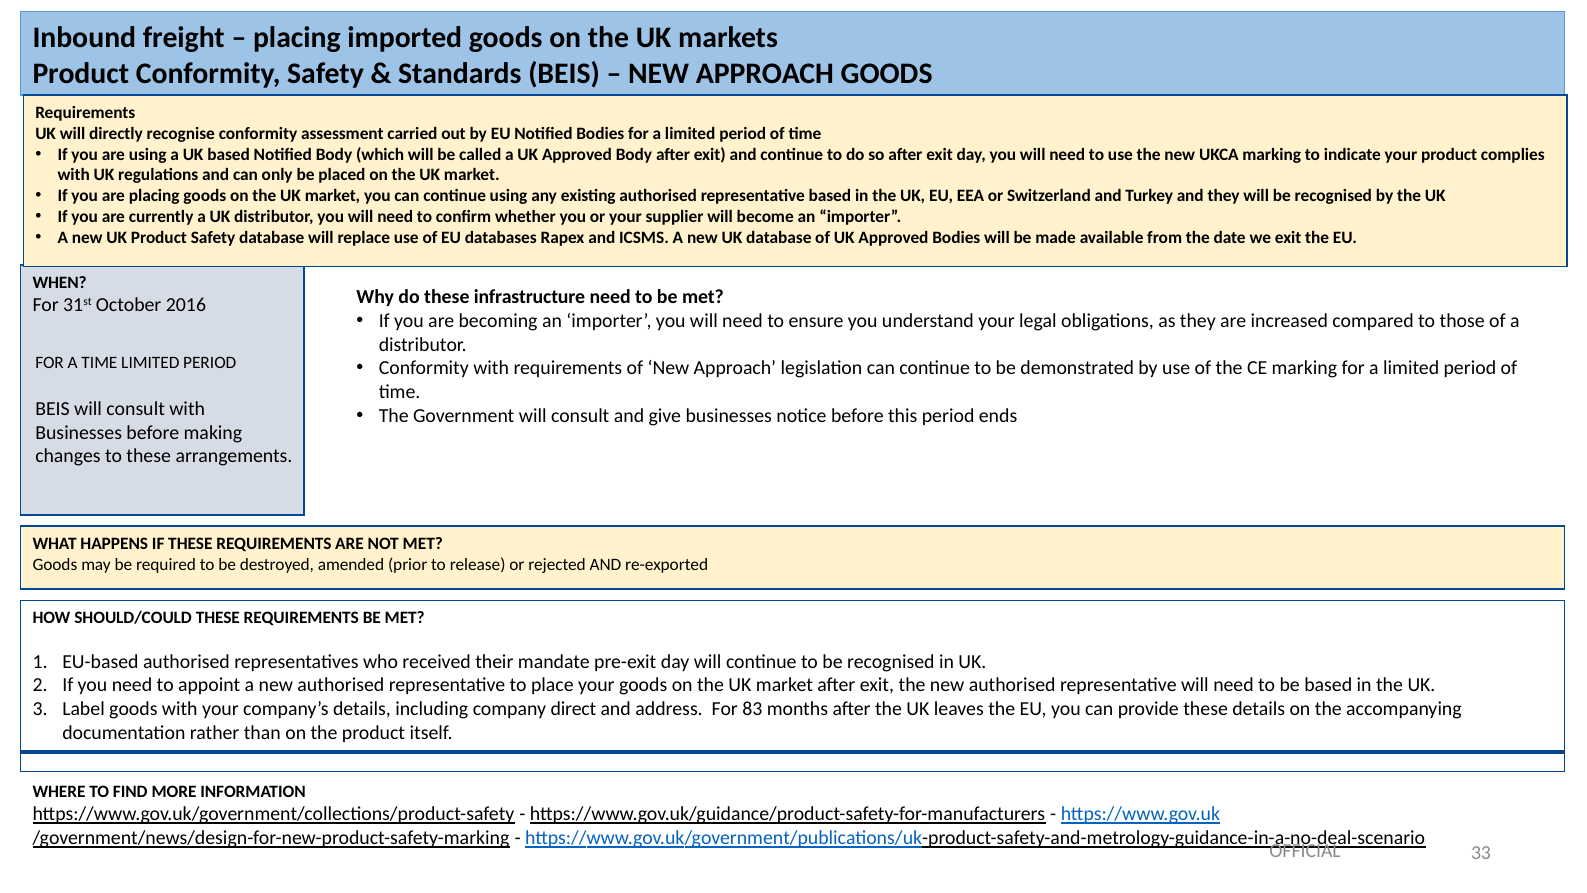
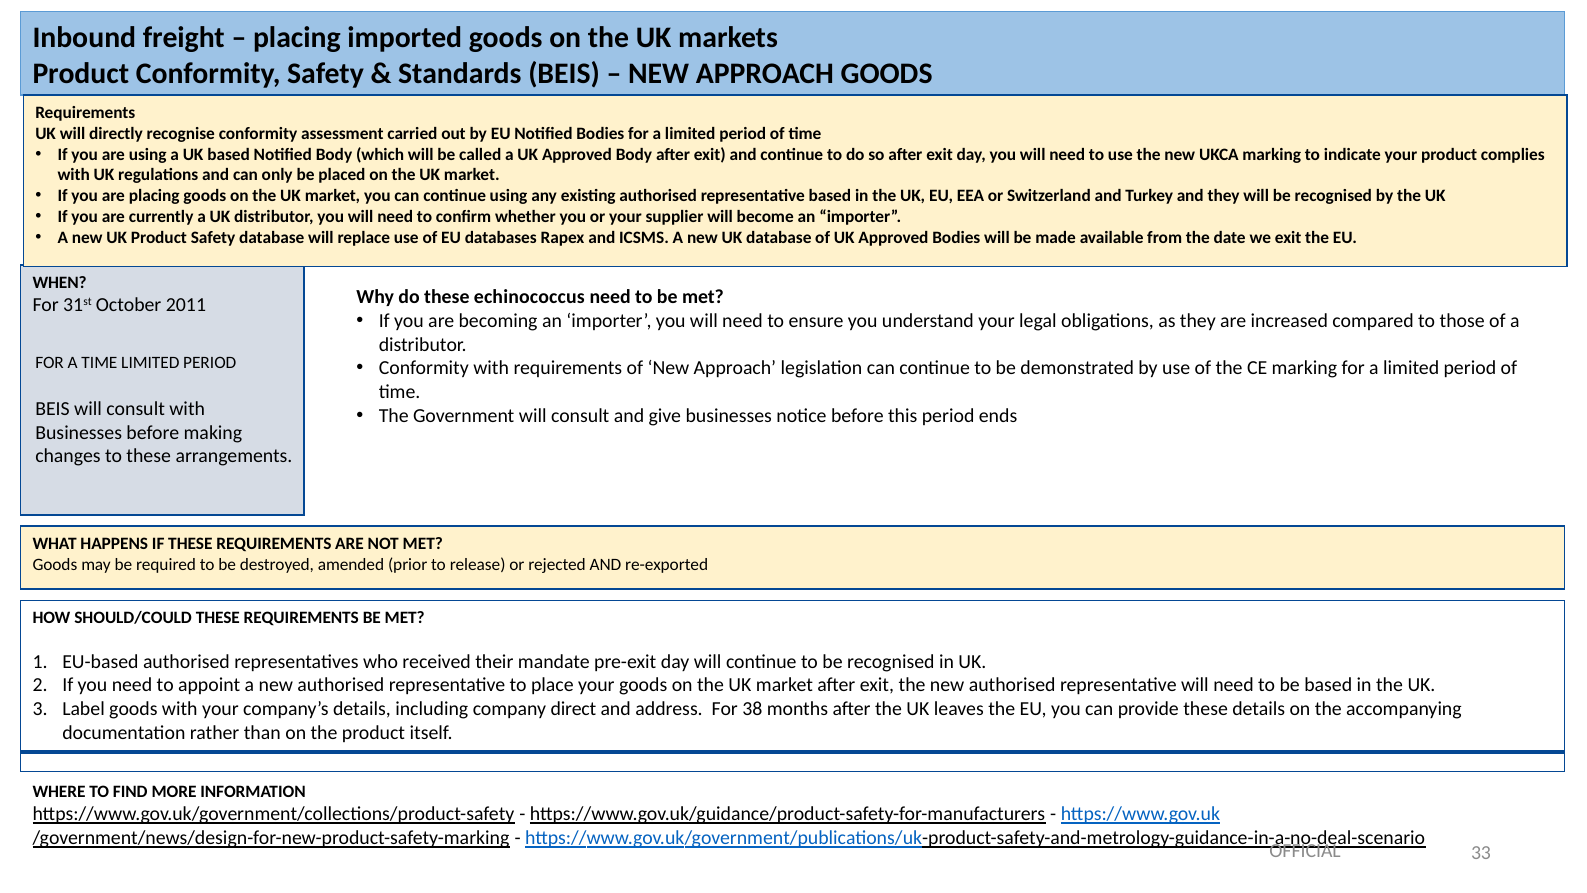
infrastructure: infrastructure -> echinococcus (529, 297)
2016: 2016 -> 2011 (186, 305)
83: 83 -> 38 (752, 709)
